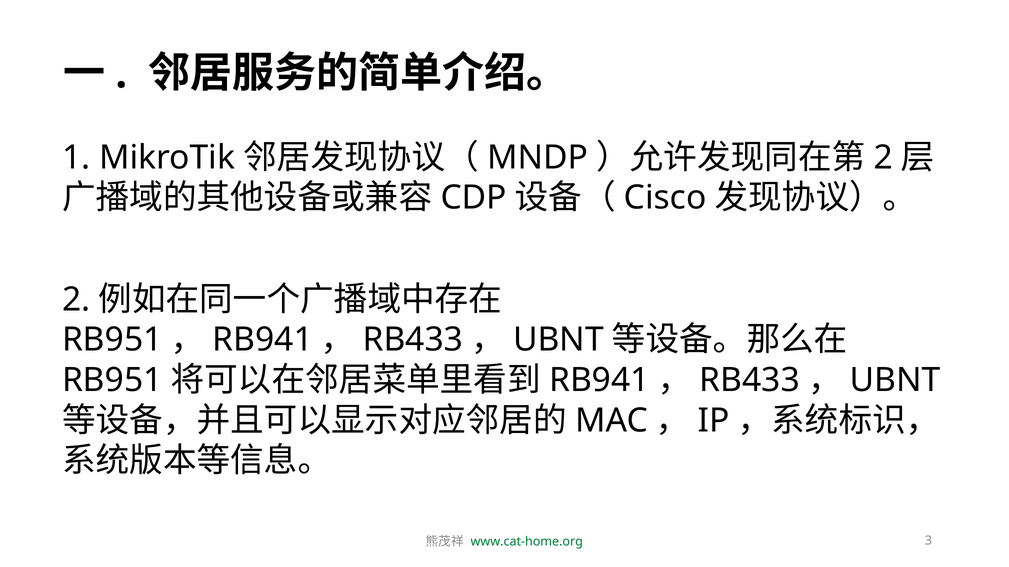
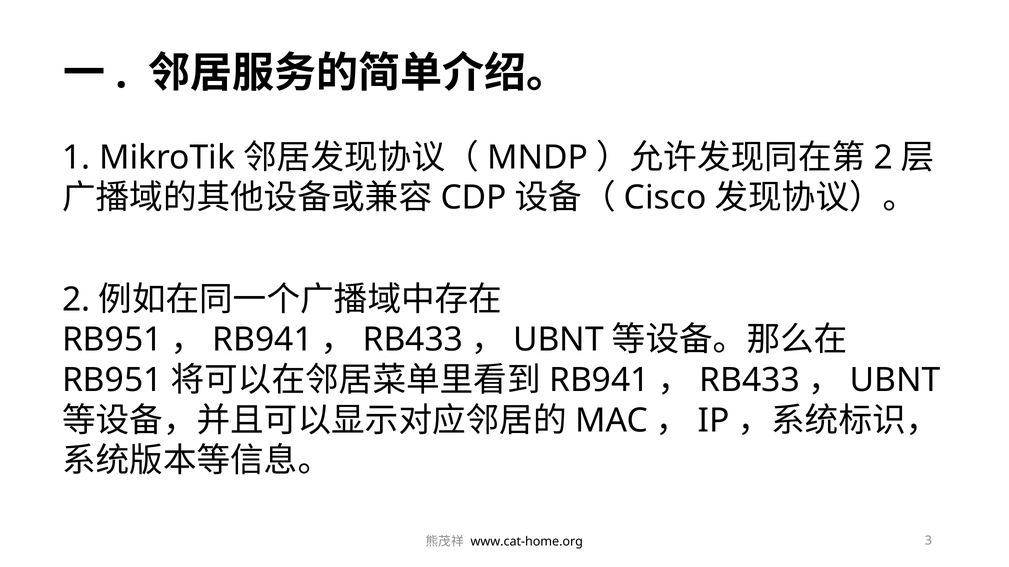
www.cat-home.org colour: green -> black (527, 542)
